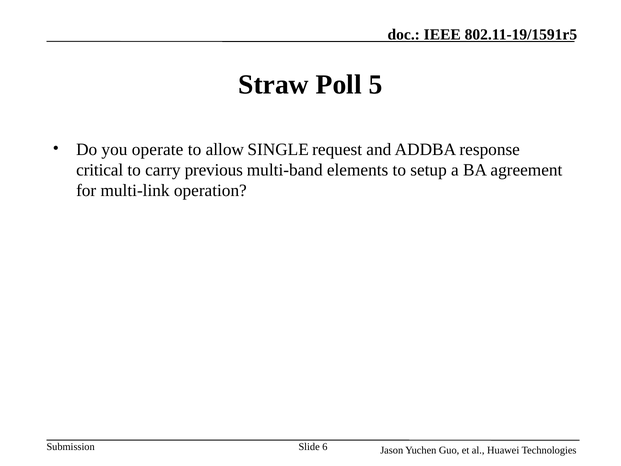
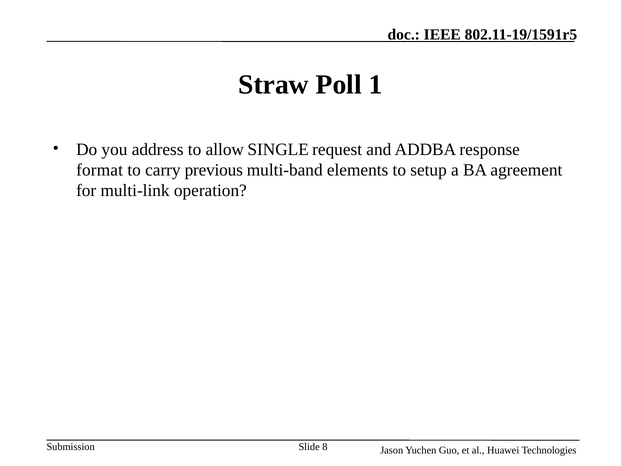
5: 5 -> 1 (376, 85)
operate: operate -> address (158, 149)
critical: critical -> format (100, 170)
6: 6 -> 8 (325, 447)
